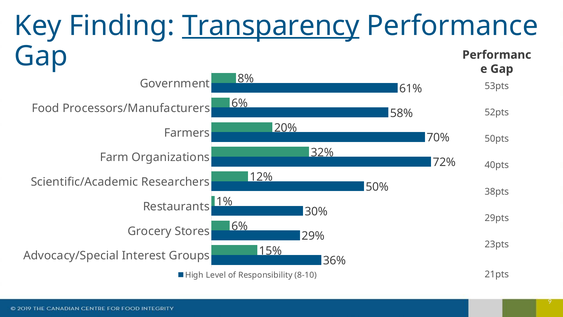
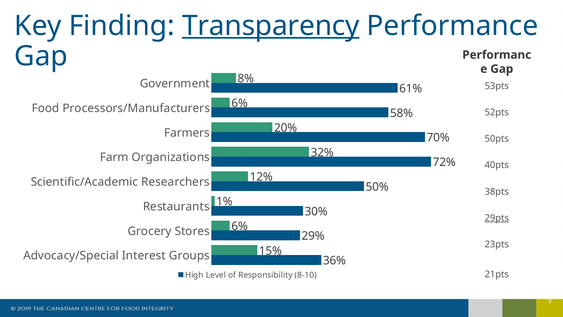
29pts underline: none -> present (497, 218)
